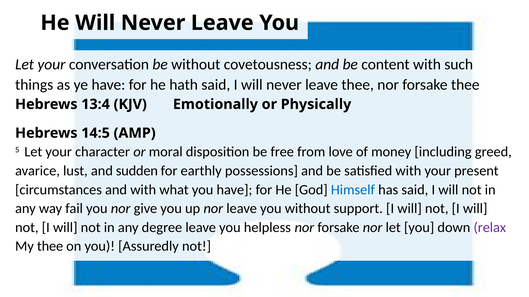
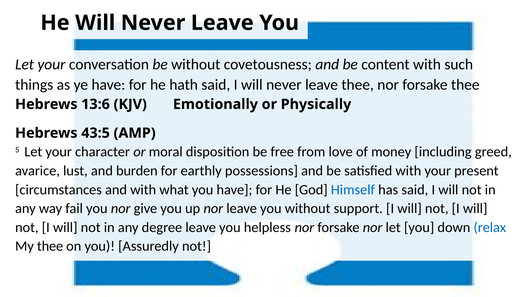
13:4: 13:4 -> 13:6 (96, 104)
14:5: 14:5 -> 43:5 (96, 133)
sudden: sudden -> burden (137, 171)
relax colour: purple -> blue (490, 228)
